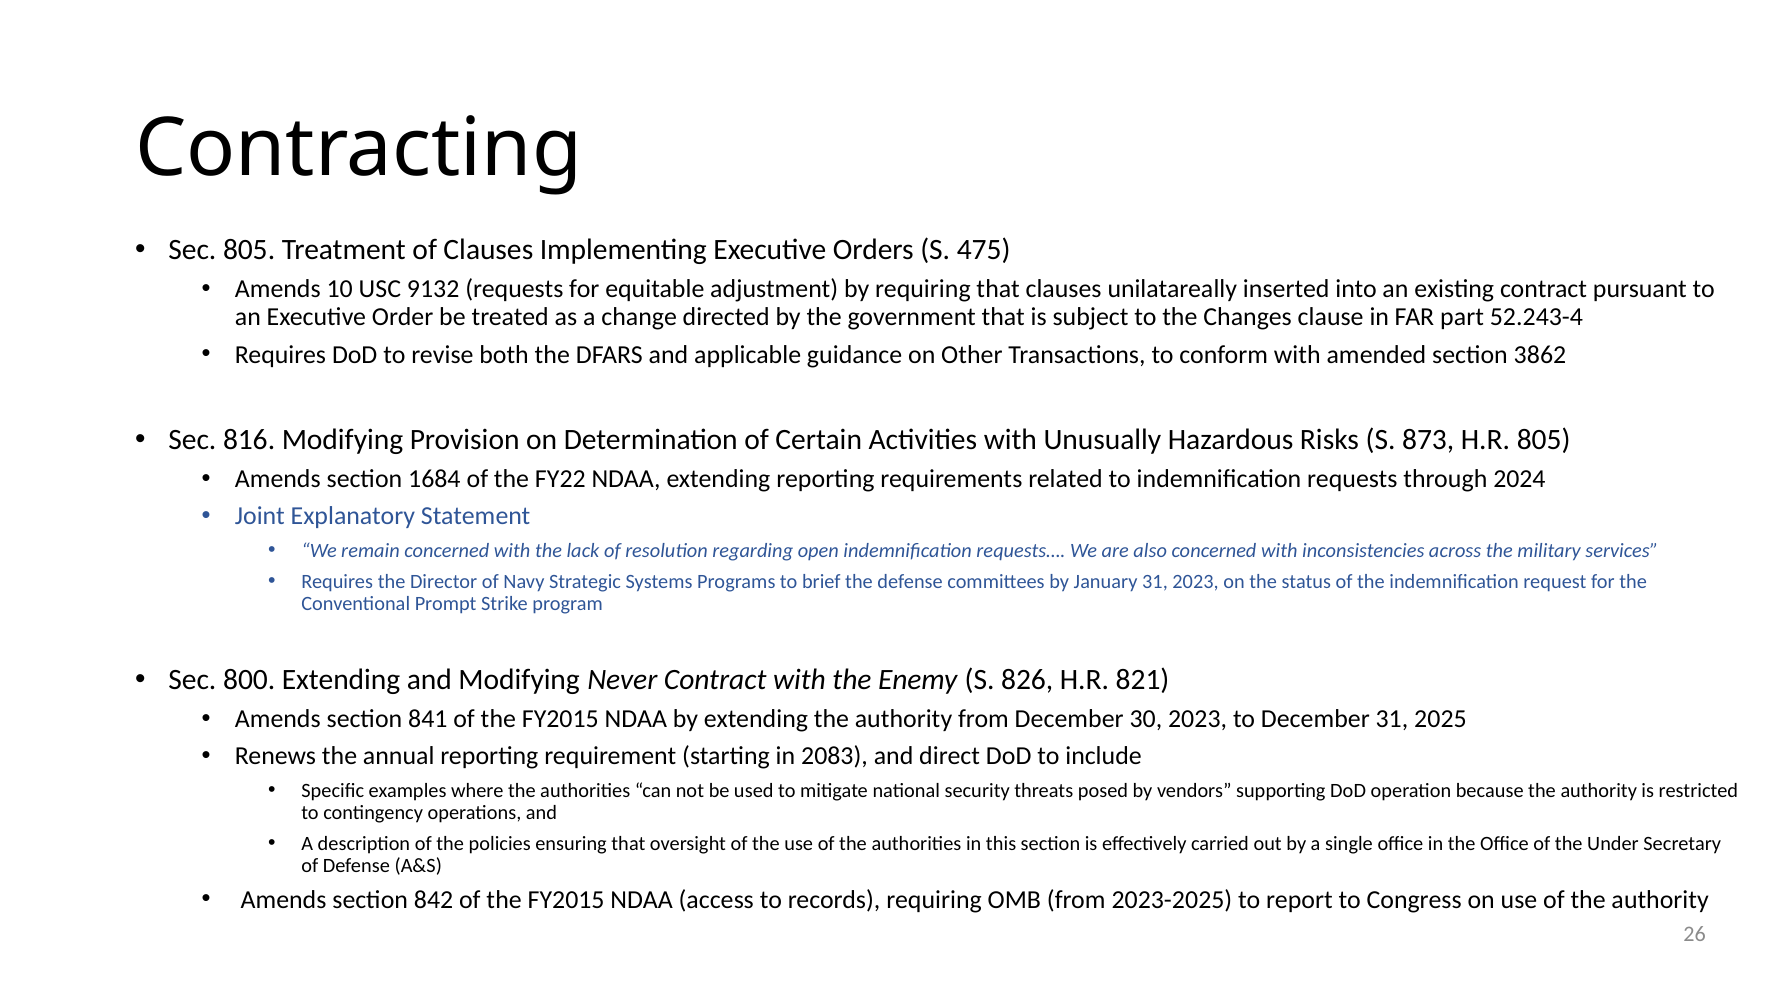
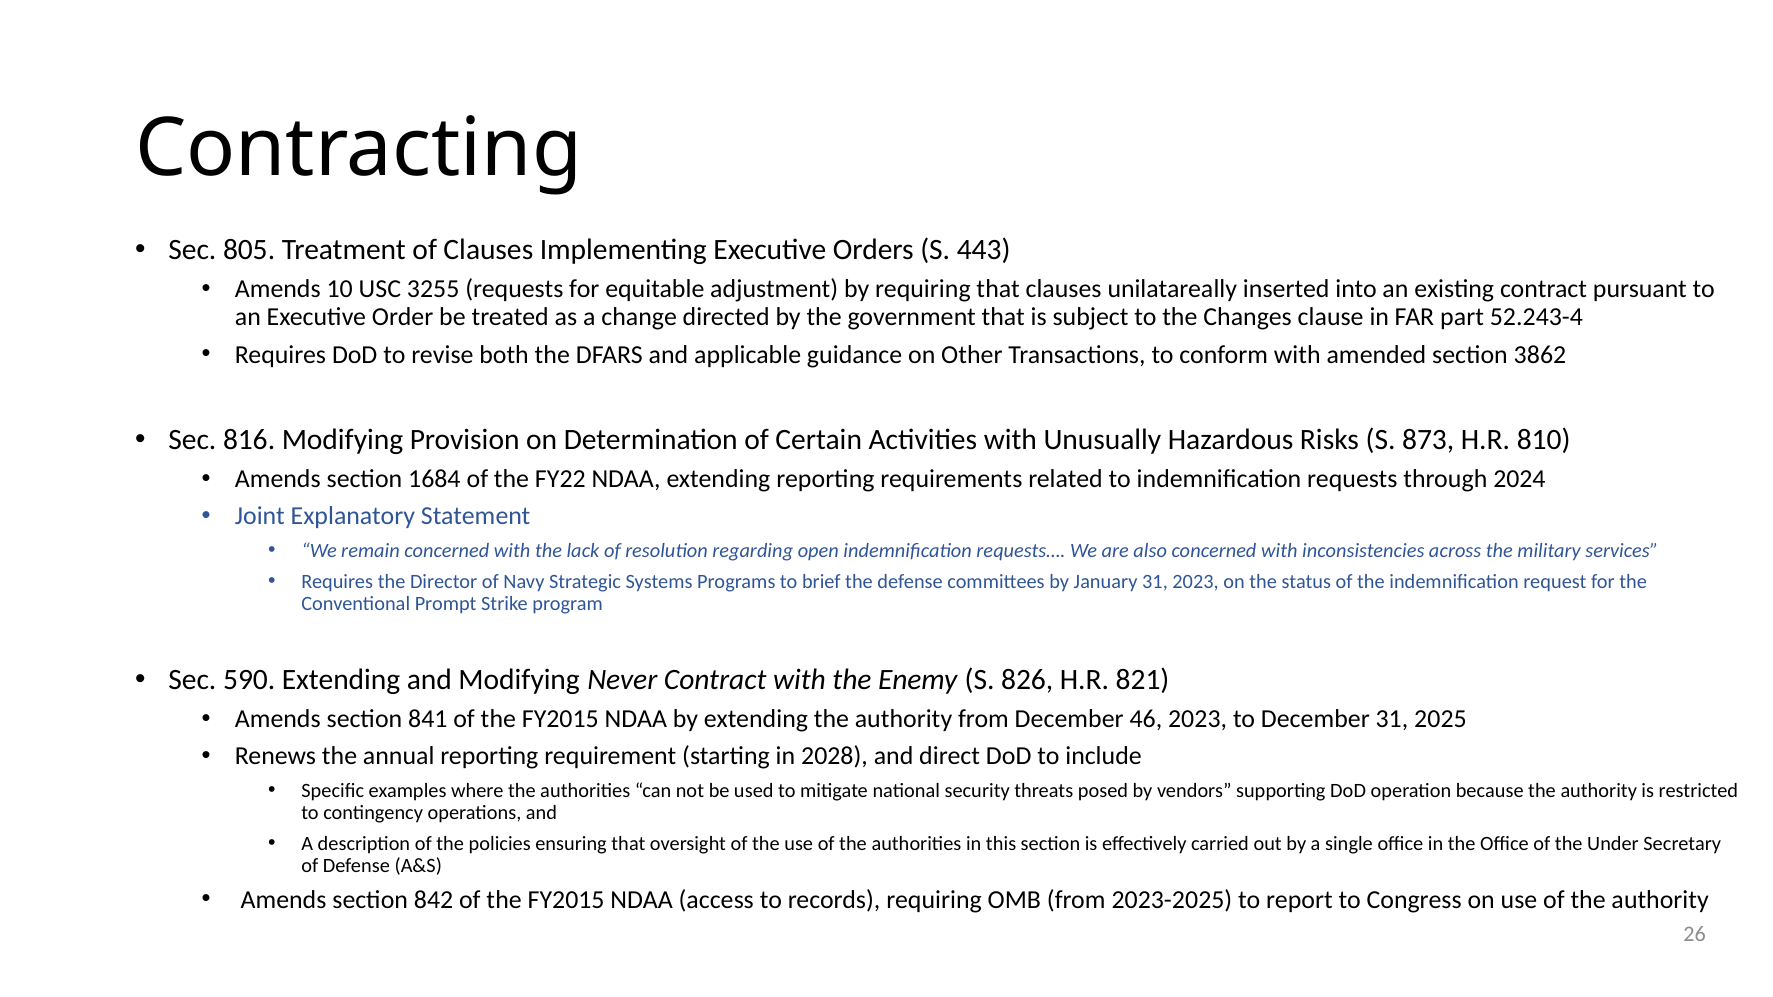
475: 475 -> 443 (984, 250)
9132: 9132 -> 3255 (433, 289)
H.R 805: 805 -> 810 (1544, 440)
800: 800 -> 590 (249, 680)
30: 30 -> 46 (1146, 719)
2083: 2083 -> 2028 (835, 756)
